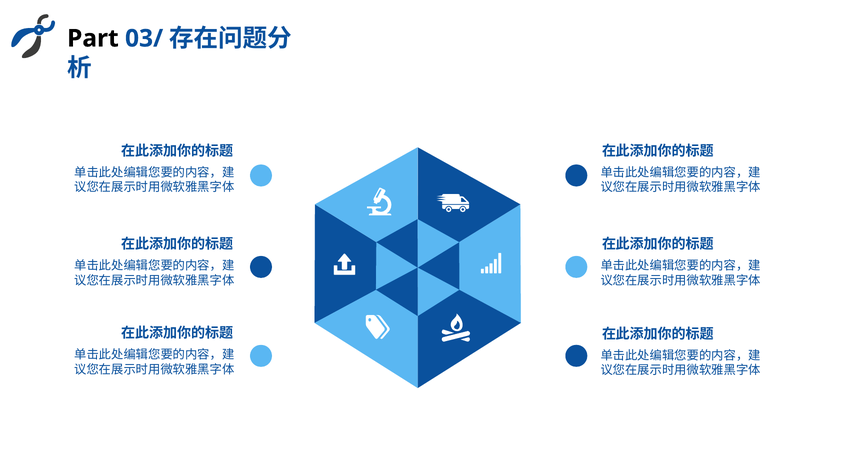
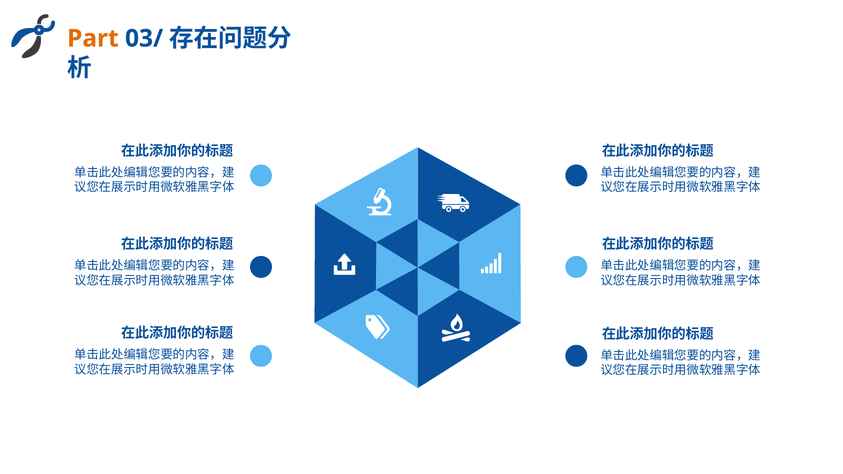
Part colour: black -> orange (93, 38)
